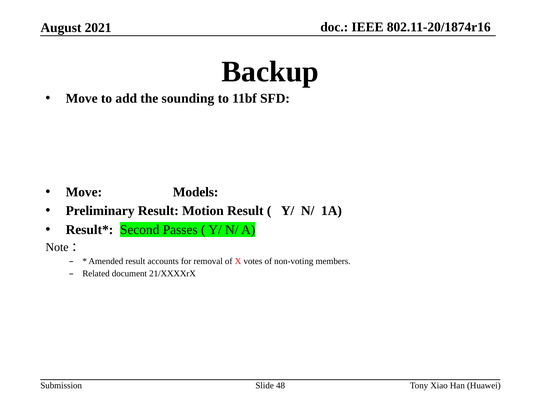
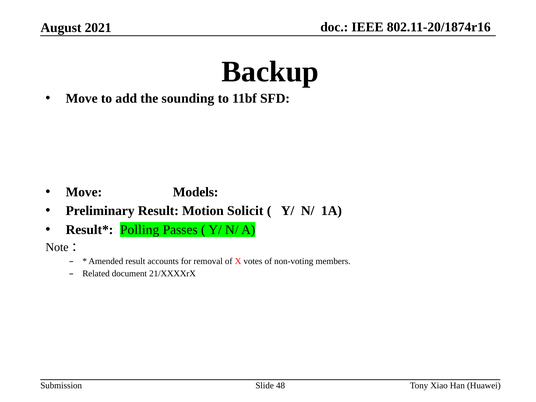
Motion Result: Result -> Solicit (245, 211)
Second: Second -> Polling (140, 230)
